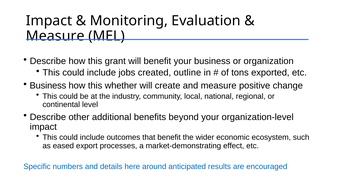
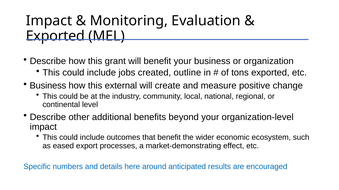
Measure: Measure -> Exported (55, 36)
whether: whether -> external (121, 86)
